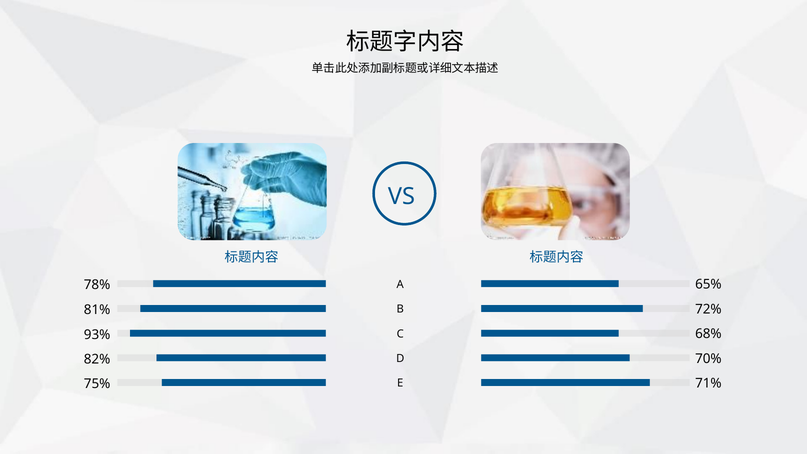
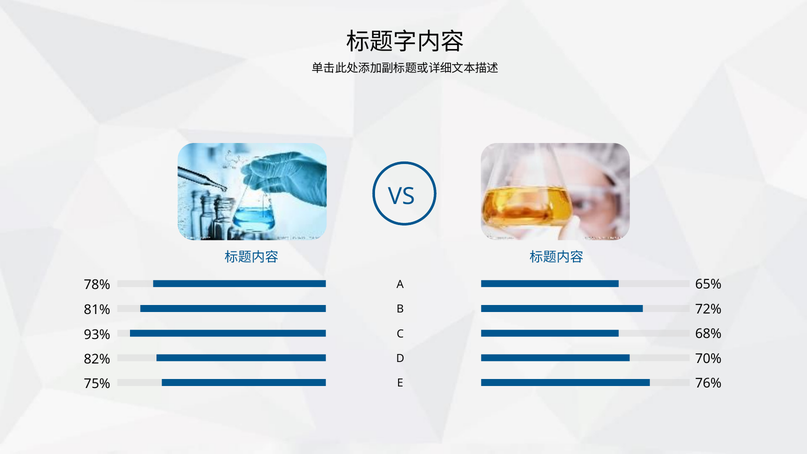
71%: 71% -> 76% (708, 383)
